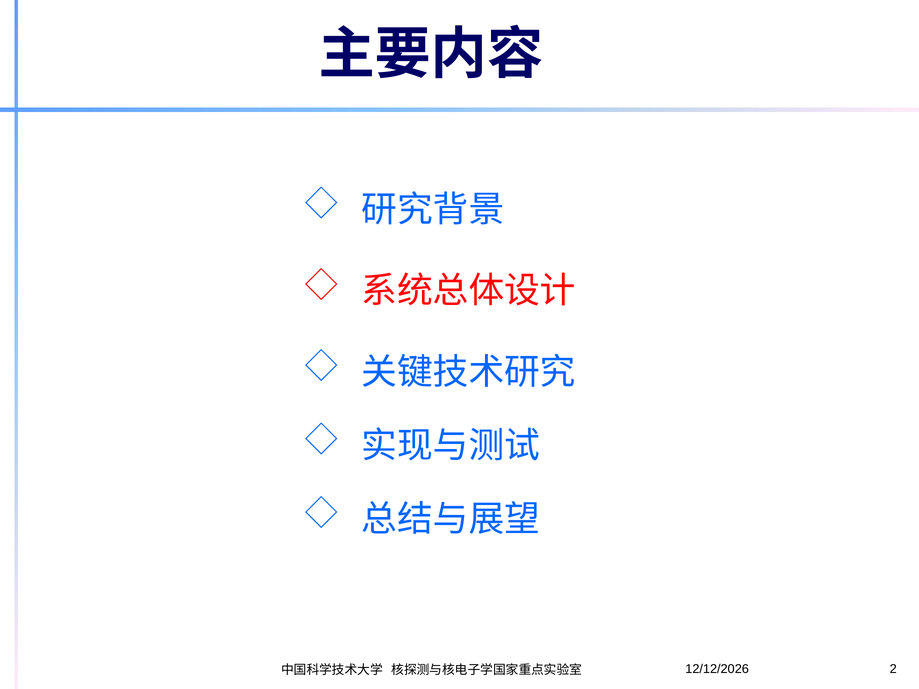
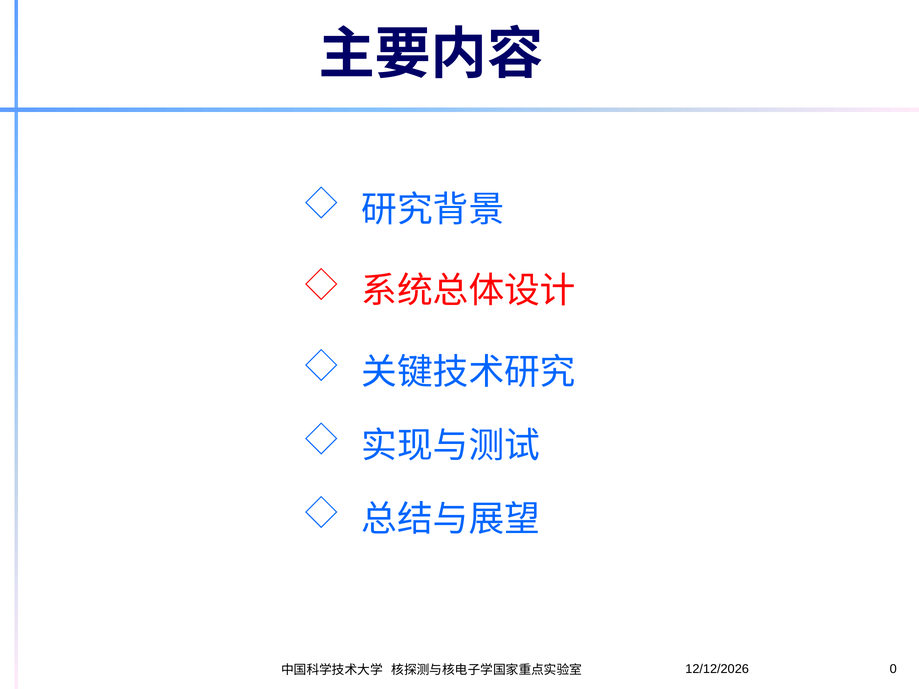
2: 2 -> 0 (893, 669)
